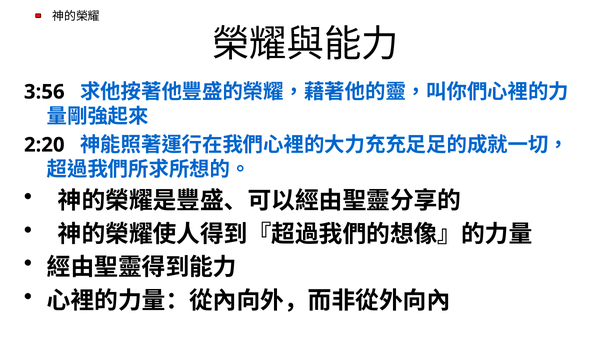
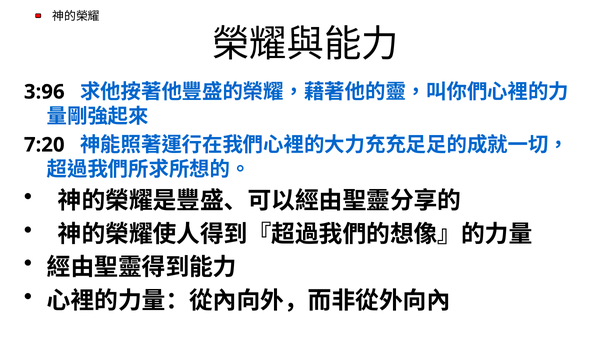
3:56: 3:56 -> 3:96 (44, 92)
2:20: 2:20 -> 7:20 (44, 145)
